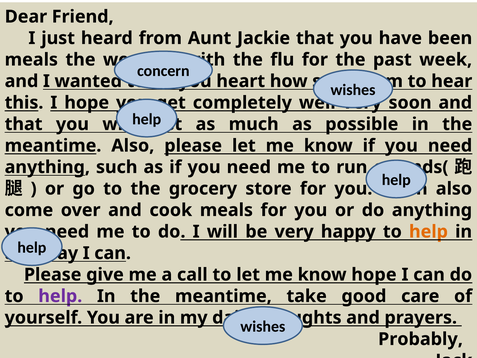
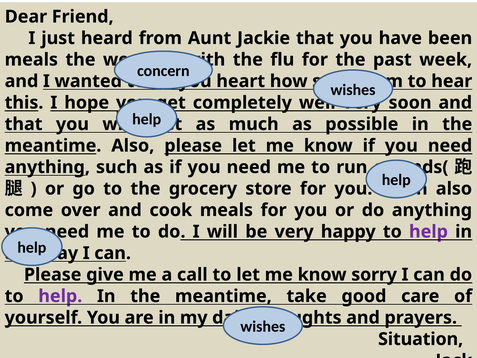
help colour: orange -> purple (428, 231)
know hope: hope -> sorry (374, 274)
Probably: Probably -> Situation (421, 339)
